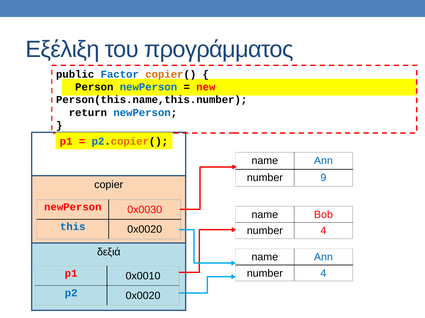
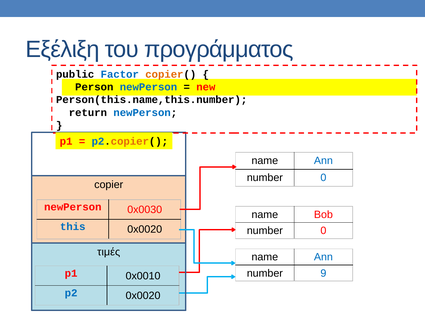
9: 9 -> 0 (323, 178)
4: 4 -> 0 (323, 231)
δεξιά: δεξιά -> τιμές (109, 253)
4: 4 -> 9 (323, 274)
